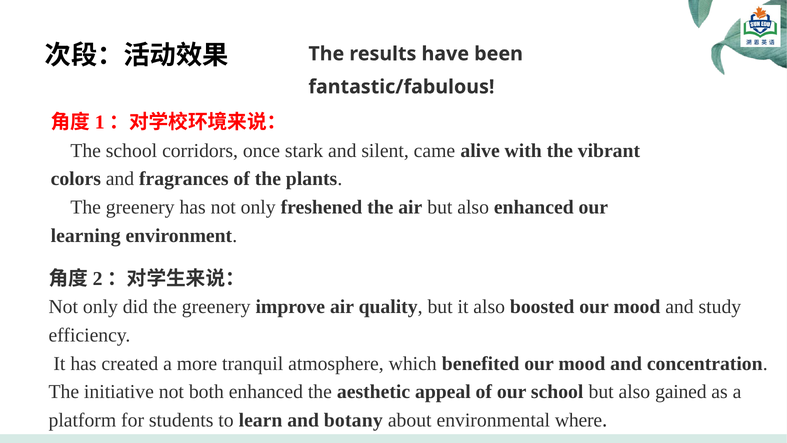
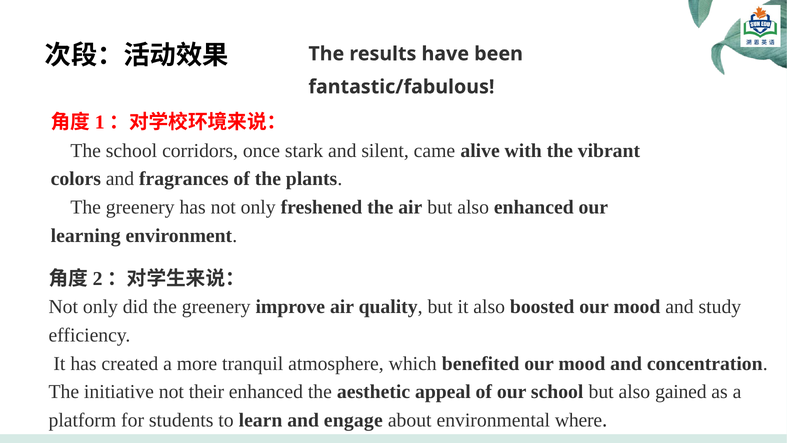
both: both -> their (206, 392)
botany: botany -> engage (353, 420)
